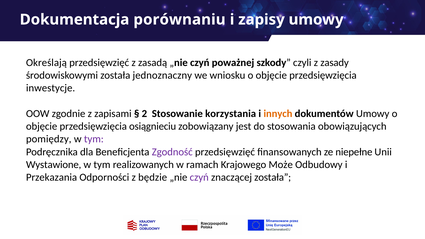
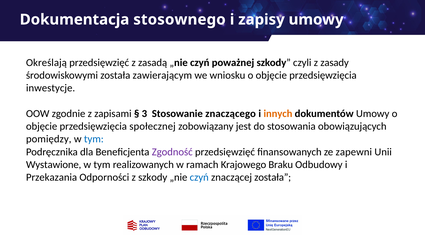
porównaniu: porównaniu -> stosownego (179, 20)
jednoznaczny: jednoznaczny -> zawierającym (162, 75)
2: 2 -> 3 (144, 114)
korzystania: korzystania -> znaczącego (231, 114)
osiągnieciu: osiągnieciu -> społecznej (153, 126)
tym colour: purple -> blue (94, 139)
niepełne: niepełne -> zapewni (354, 152)
Może: Może -> Braku (281, 165)
z będzie: będzie -> szkody (153, 177)
czyń colour: purple -> blue (199, 177)
